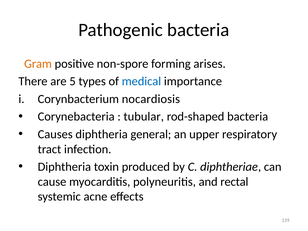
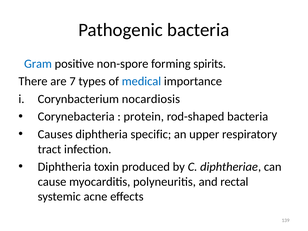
Gram colour: orange -> blue (38, 64)
arises: arises -> spirits (210, 64)
5: 5 -> 7 (73, 81)
tubular: tubular -> protein (144, 117)
general: general -> specific (151, 134)
